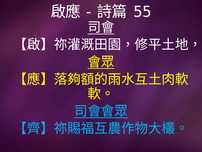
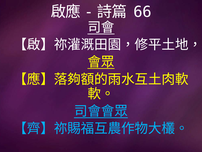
55: 55 -> 66 (142, 12)
